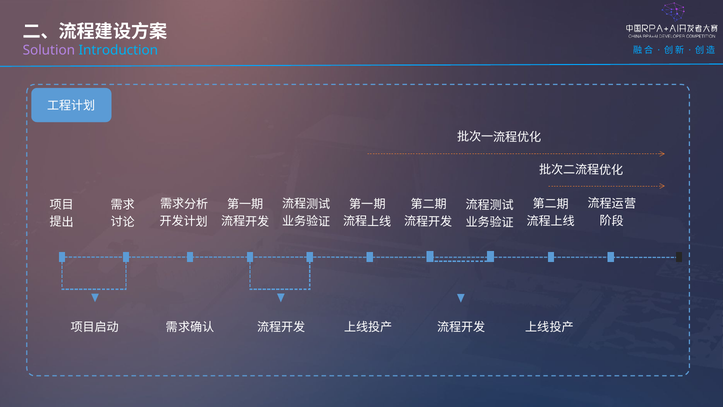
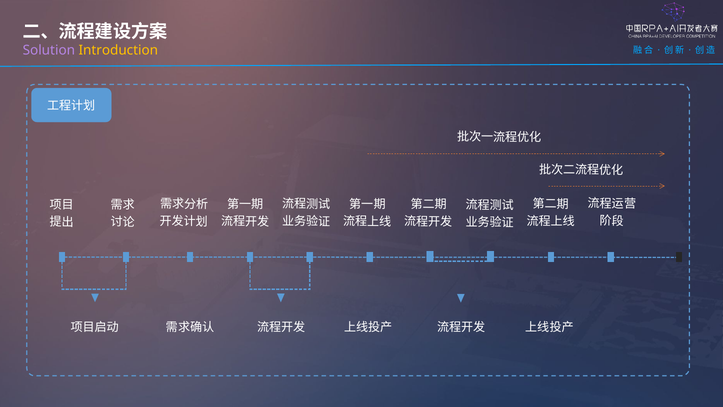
Introduction colour: light blue -> yellow (118, 50)
